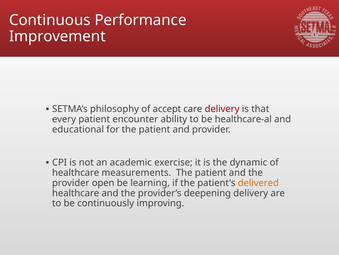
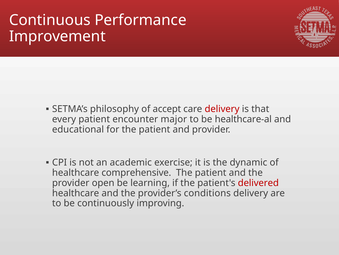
ability: ability -> major (174, 119)
measurements: measurements -> comprehensive (136, 172)
delivered colour: orange -> red (258, 182)
deepening: deepening -> conditions (207, 193)
